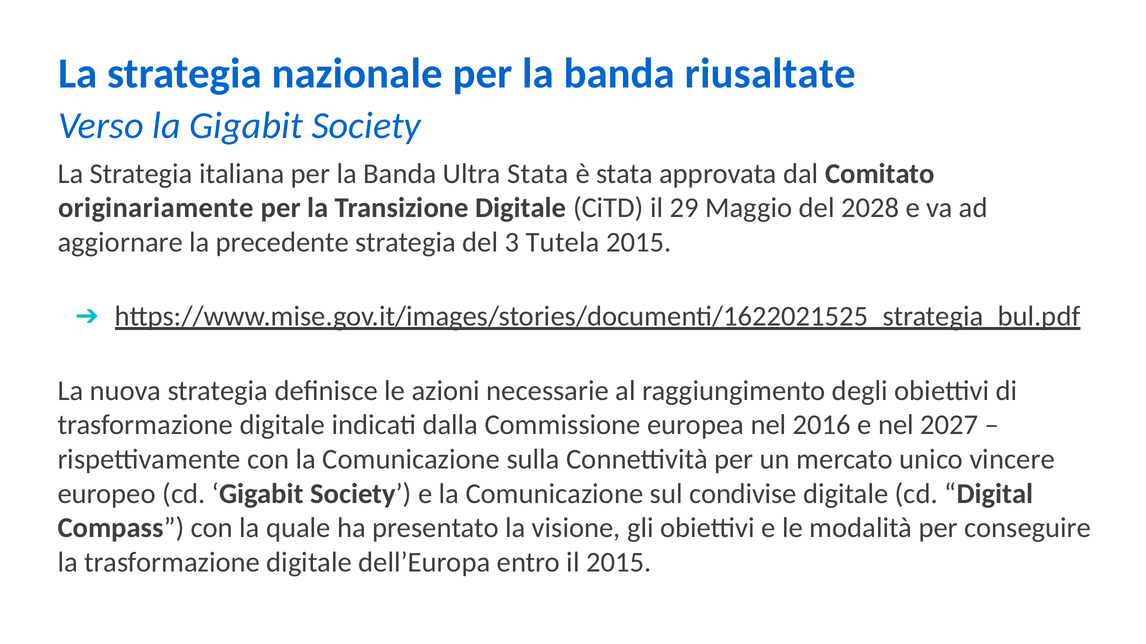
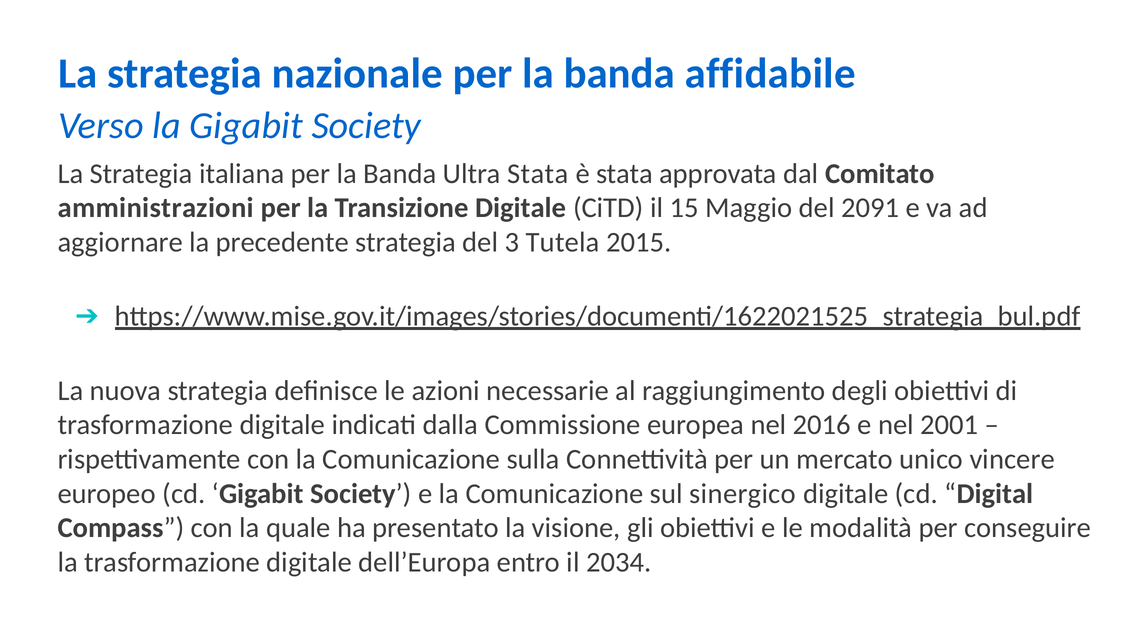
riusaltate: riusaltate -> affidabile (770, 73)
originariamente: originariamente -> amministrazioni (156, 208)
29: 29 -> 15 (684, 208)
2028: 2028 -> 2091 (870, 208)
2027: 2027 -> 2001 (949, 425)
condivise: condivise -> sinergico (743, 494)
il 2015: 2015 -> 2034 (619, 563)
